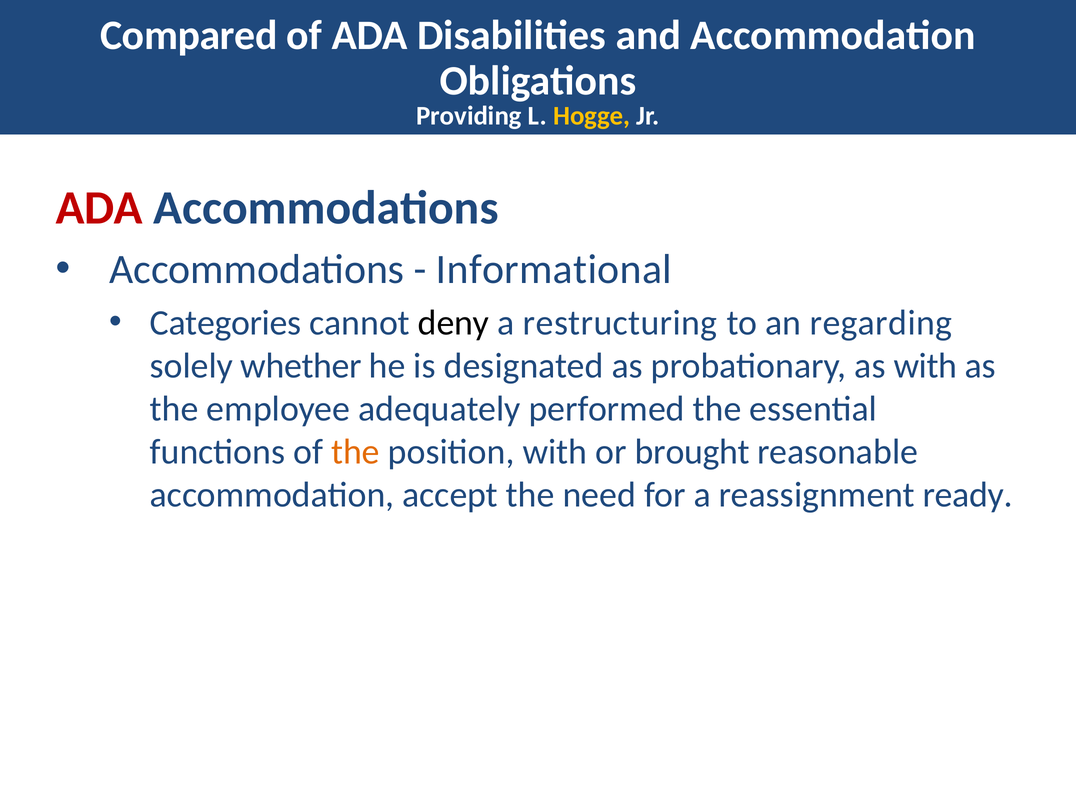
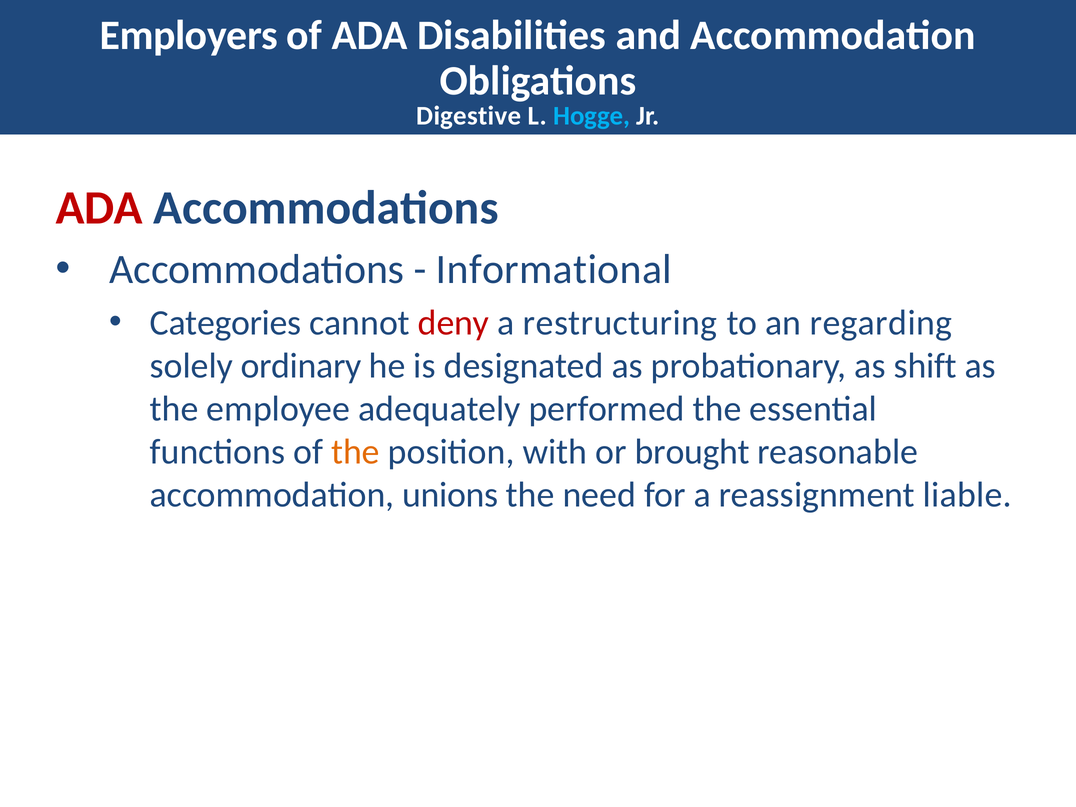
Compared: Compared -> Employers (189, 36)
Providing: Providing -> Digestive (469, 116)
Hogge colour: yellow -> light blue (592, 116)
deny colour: black -> red (454, 323)
whether: whether -> ordinary (301, 366)
as with: with -> shift (925, 366)
accept: accept -> unions (450, 495)
ready: ready -> liable (967, 495)
